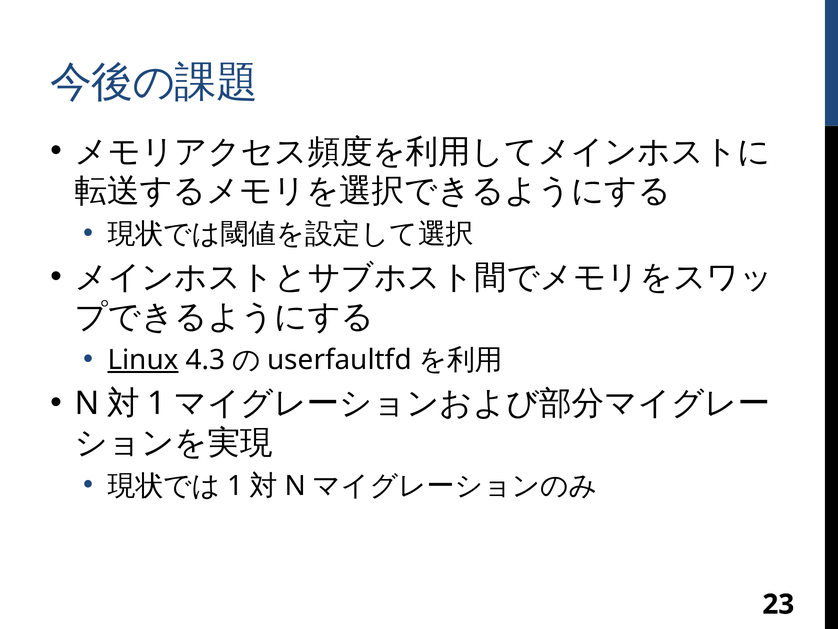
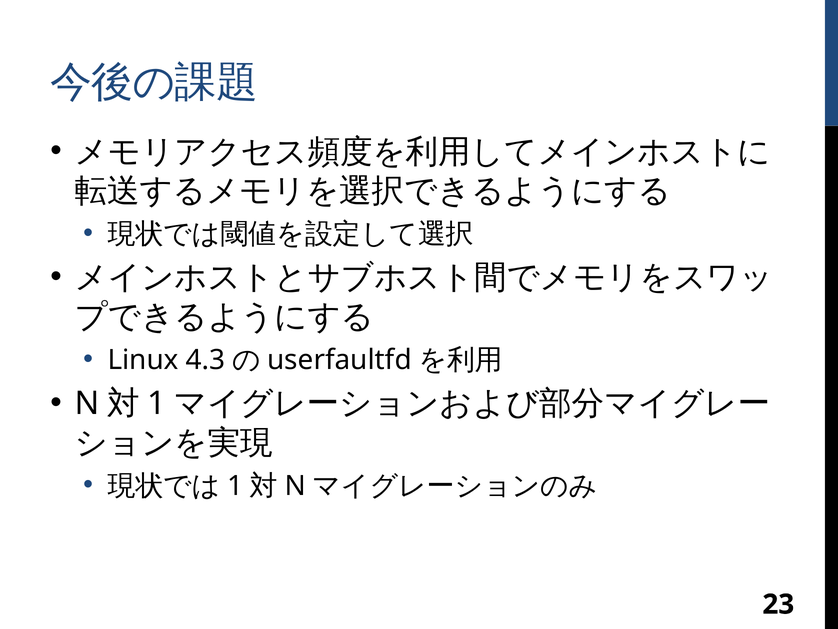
Linux underline: present -> none (143, 360)
